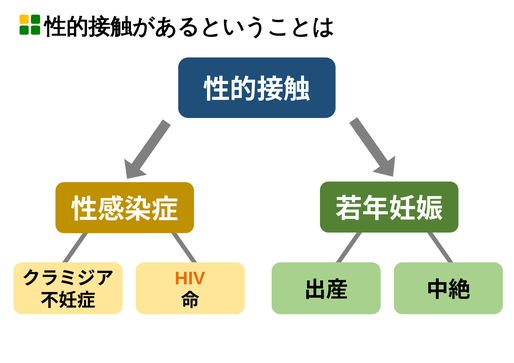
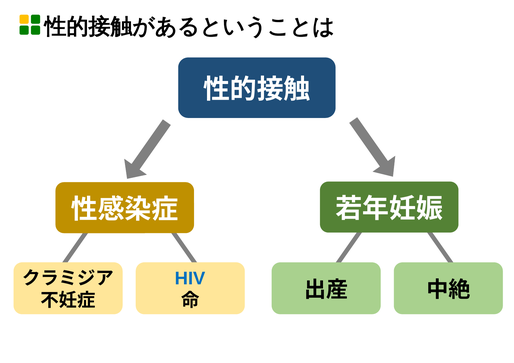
HIV colour: orange -> blue (190, 279)
